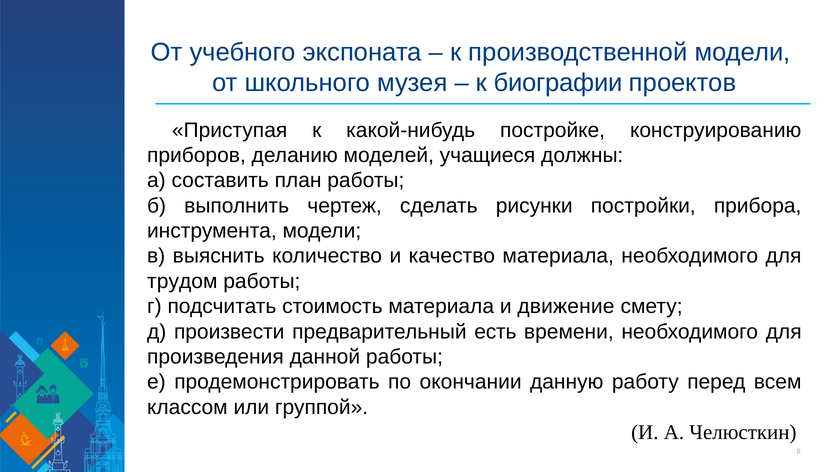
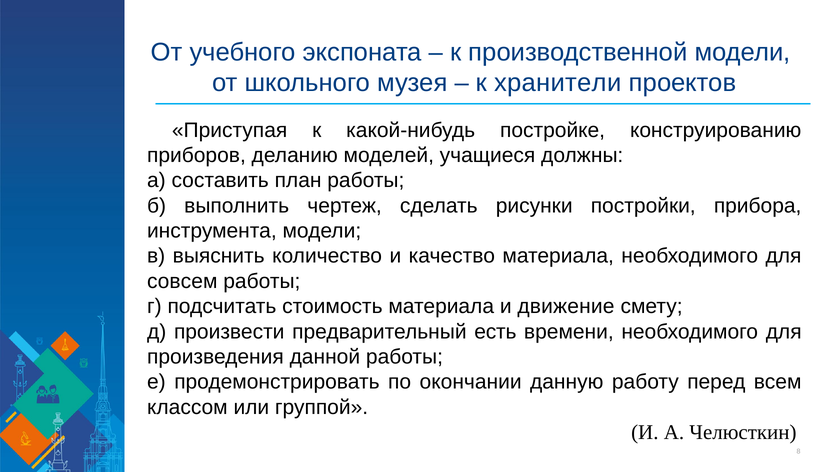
биографии: биографии -> хранители (558, 83)
трудом: трудом -> совсем (182, 282)
